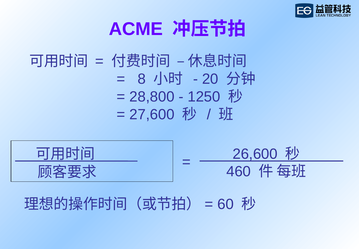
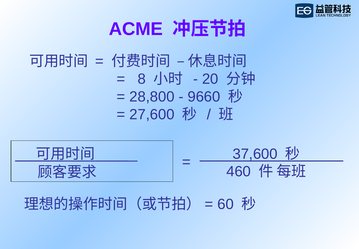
1250: 1250 -> 9660 (204, 97)
26,600: 26,600 -> 37,600 (255, 154)
